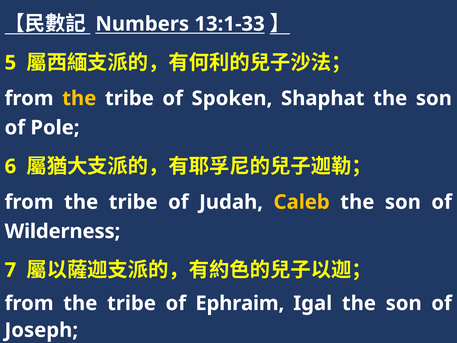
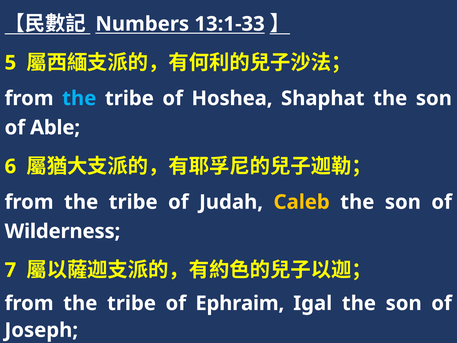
the colour: yellow -> light blue (79, 98)
Spoken: Spoken -> Hoshea (232, 98)
Pole: Pole -> Able (55, 128)
